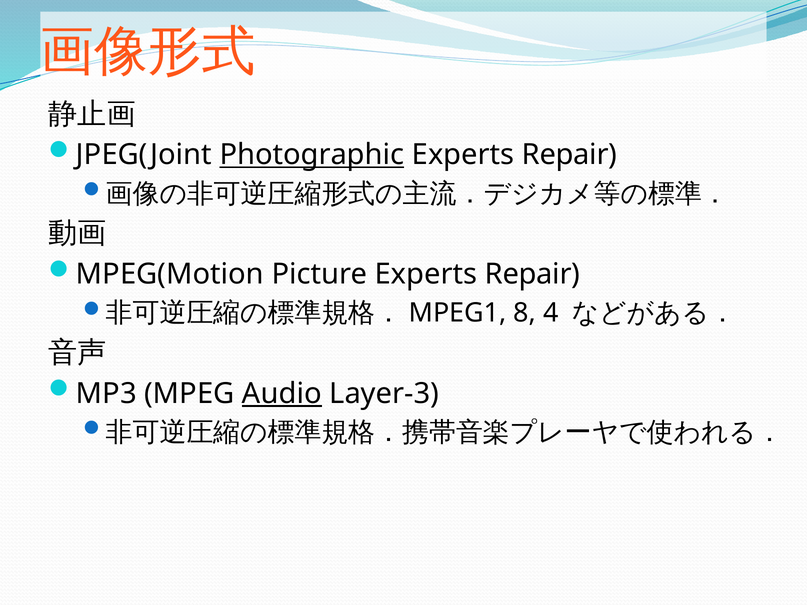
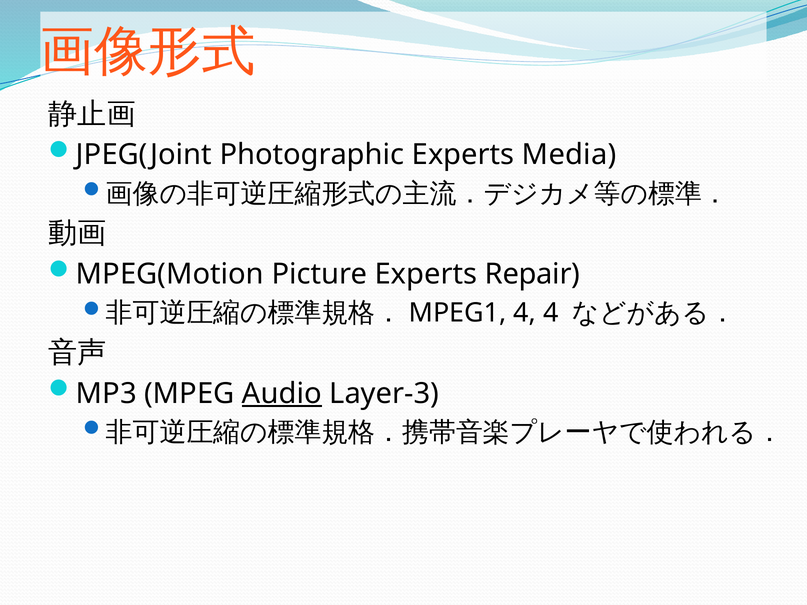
Photographic underline: present -> none (312, 155)
Repair: Repair -> Media (569, 155)
8: 8 -> 4 (525, 313)
